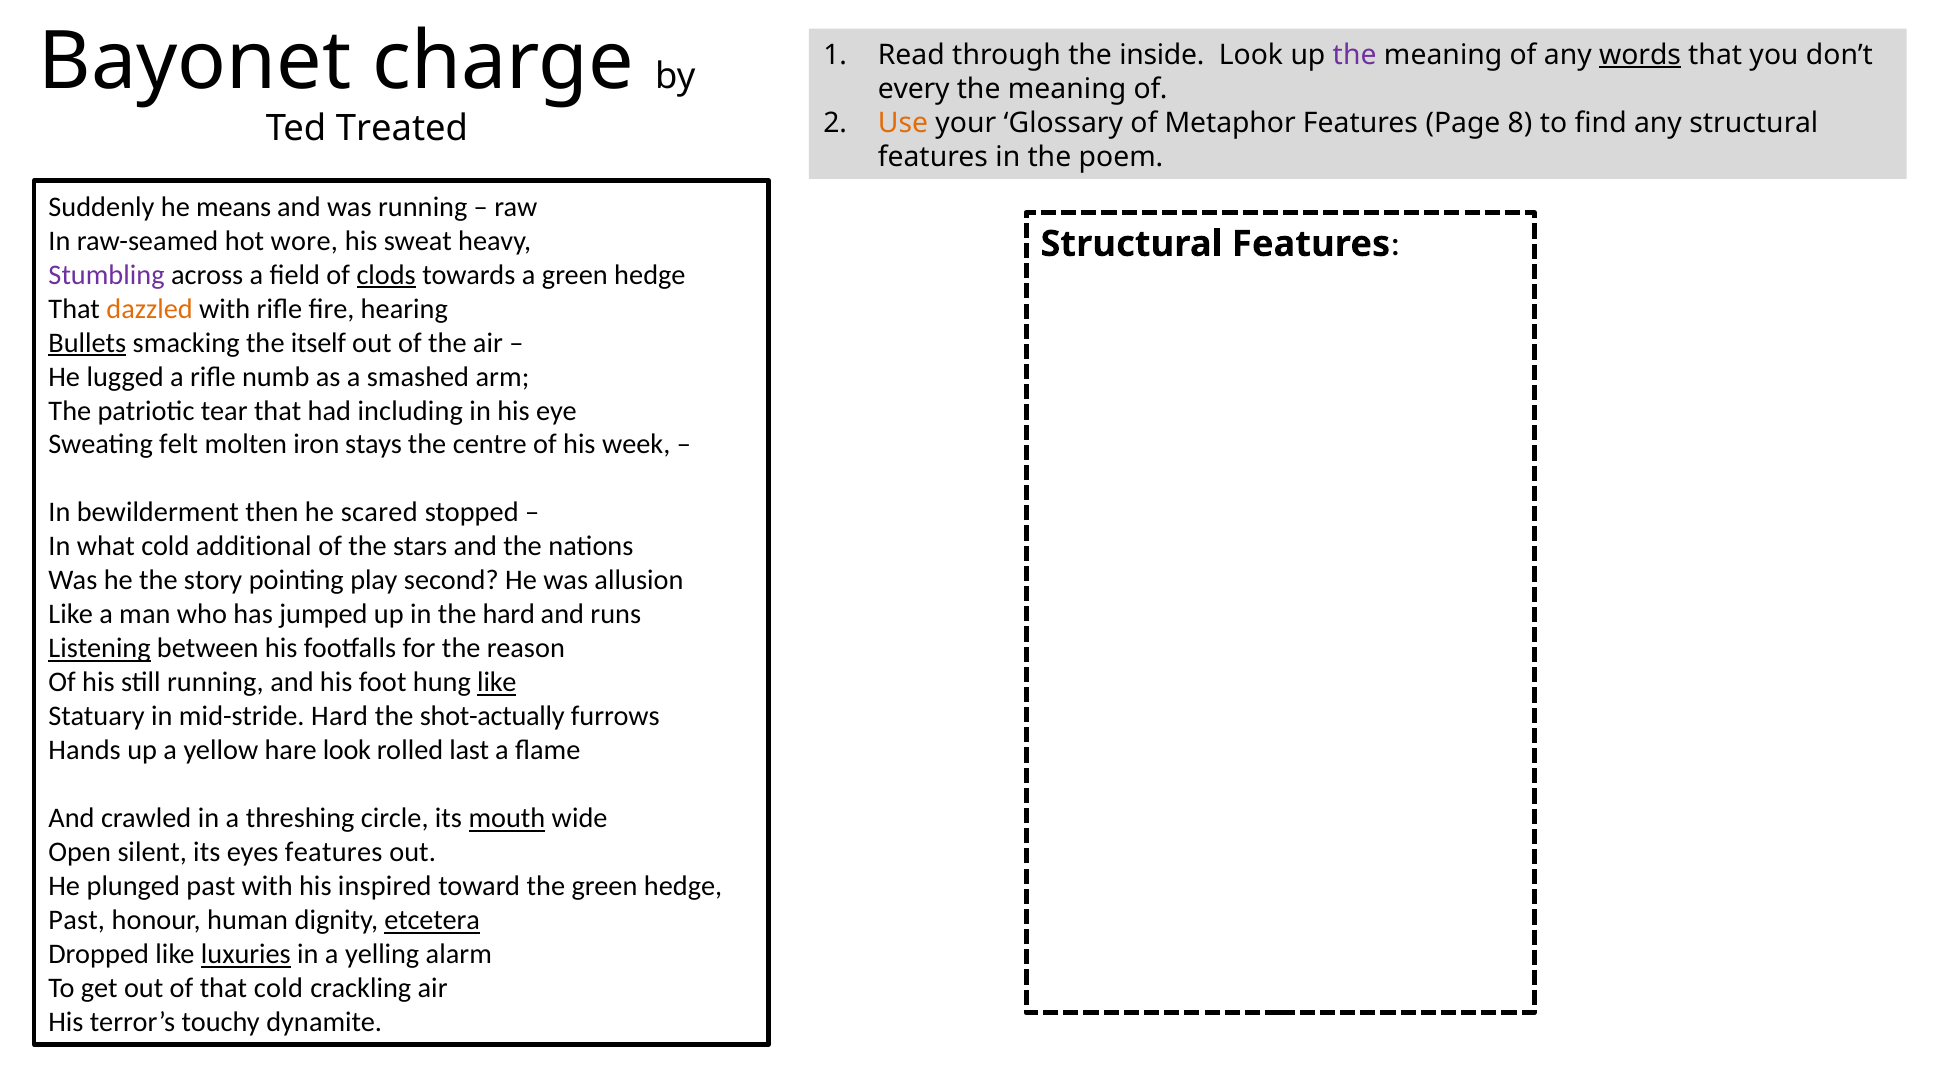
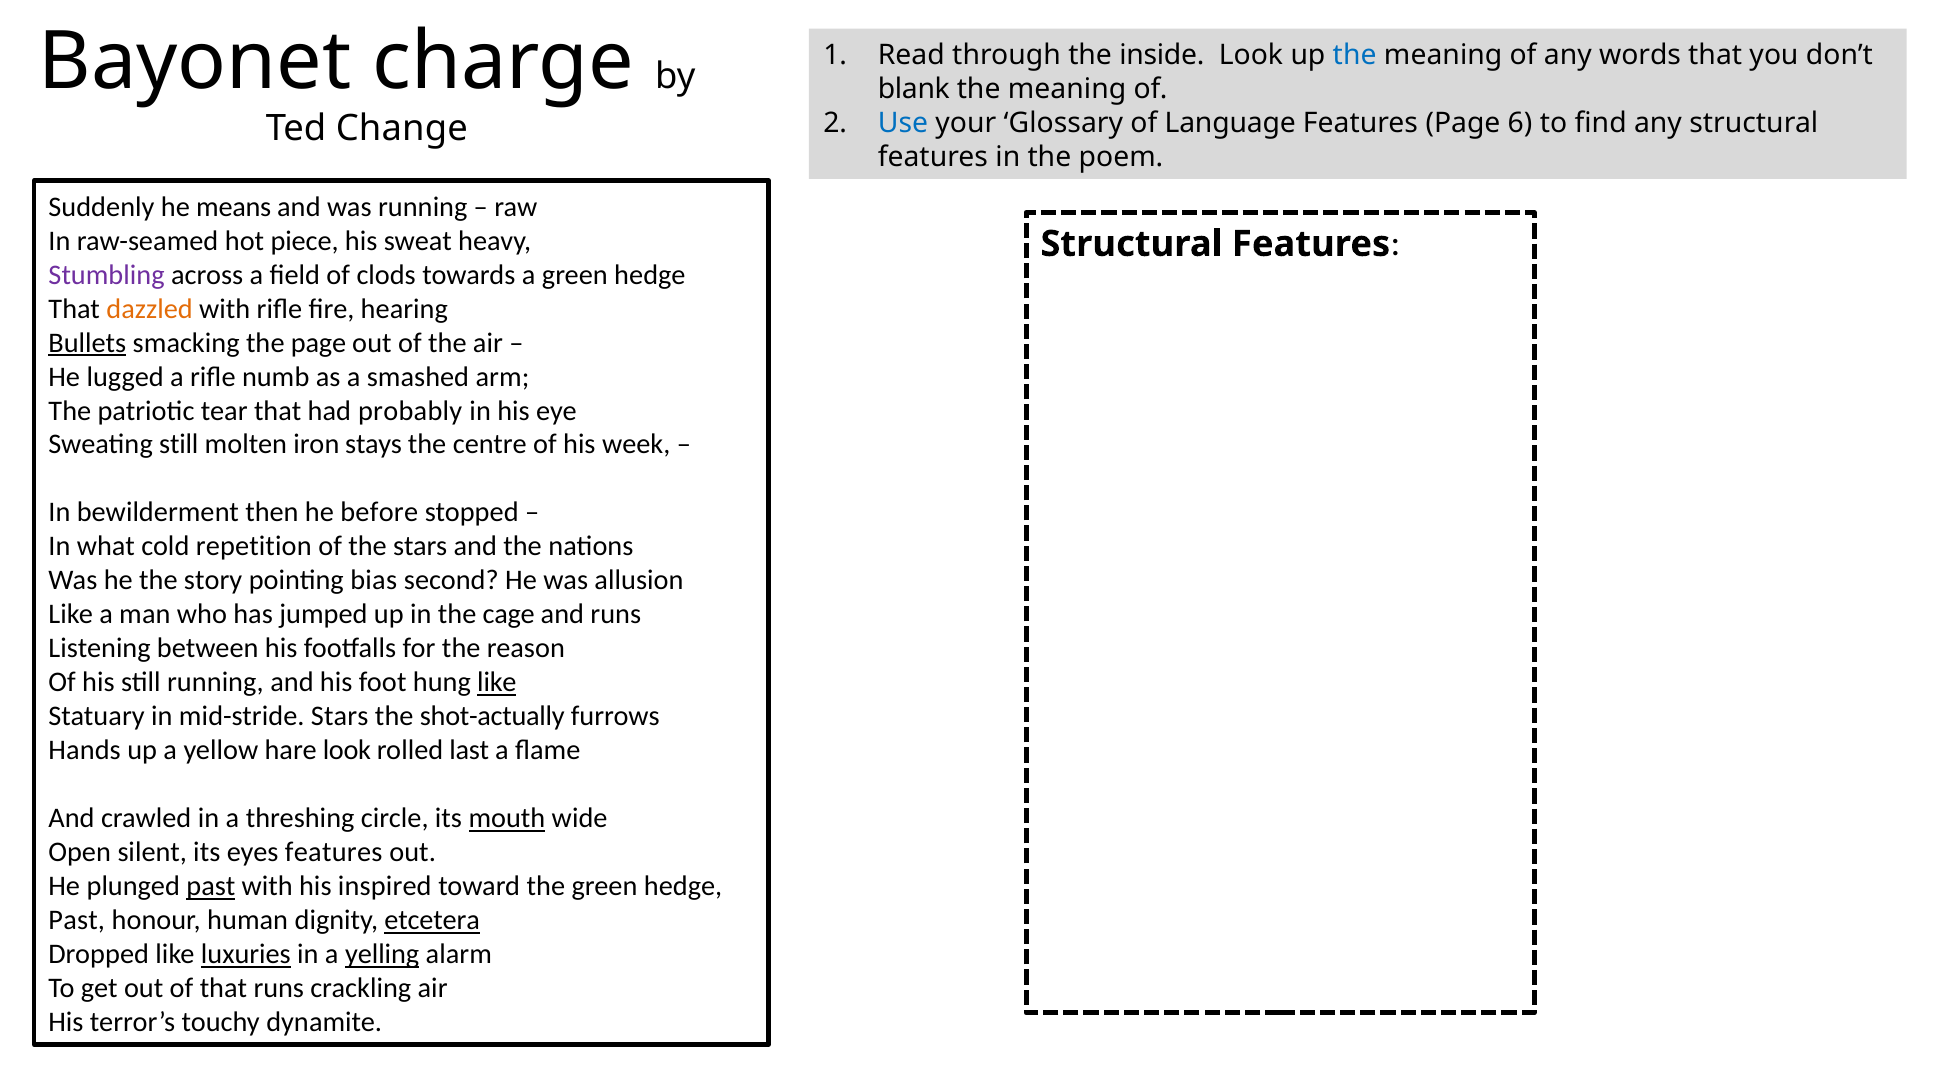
the colour: purple -> blue (1355, 55)
words underline: present -> none (1640, 55)
every: every -> blank (914, 89)
Use colour: orange -> blue (903, 123)
Metaphor: Metaphor -> Language (1230, 123)
8: 8 -> 6 (1520, 123)
Treated: Treated -> Change (402, 129)
wore: wore -> piece (305, 241)
clods underline: present -> none (386, 275)
the itself: itself -> page (318, 343)
including: including -> probably (410, 411)
Sweating felt: felt -> still (179, 445)
scared: scared -> before (379, 513)
additional: additional -> repetition (254, 547)
play: play -> bias (374, 581)
the hard: hard -> cage (509, 615)
Listening underline: present -> none (100, 648)
mid-stride Hard: Hard -> Stars (340, 716)
past underline: none -> present (211, 886)
yelling underline: none -> present (382, 954)
that cold: cold -> runs (279, 988)
